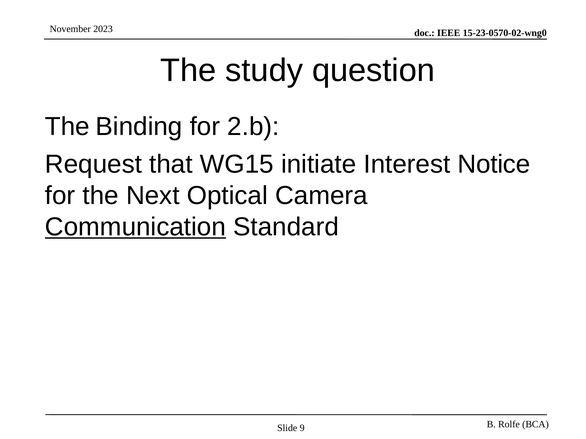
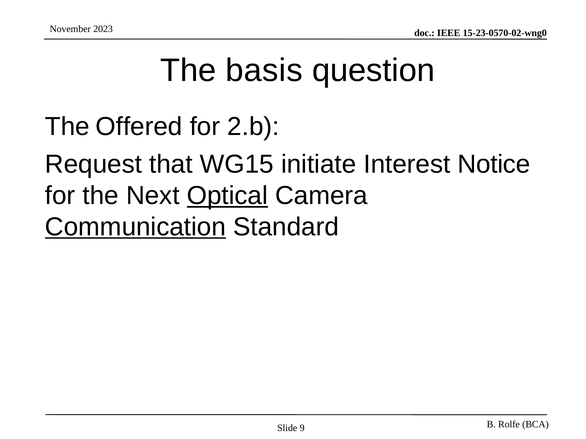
study: study -> basis (264, 70)
Binding: Binding -> Offered (139, 127)
Optical underline: none -> present (227, 196)
